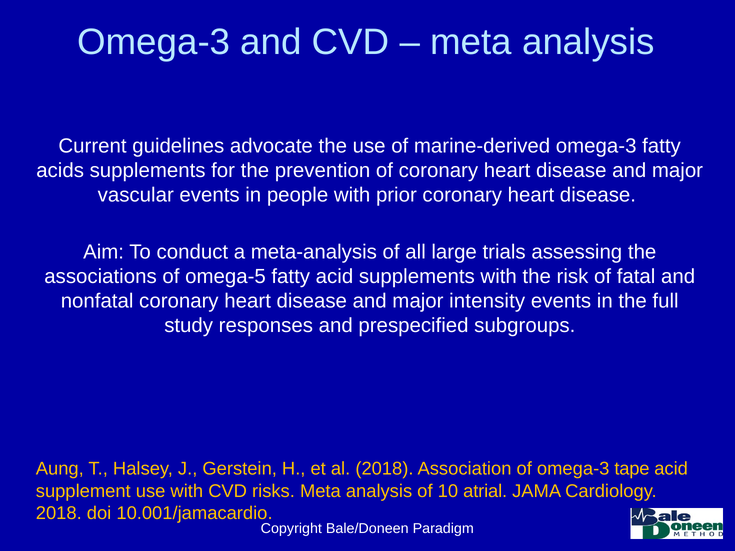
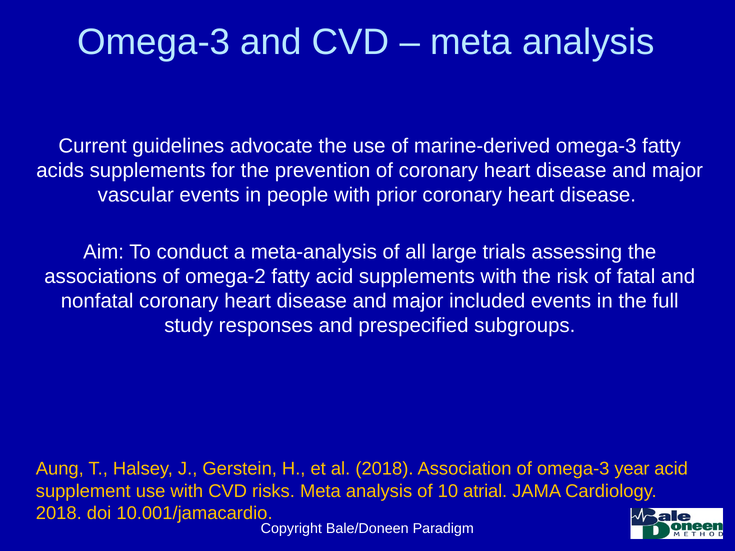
omega-5: omega-5 -> omega-2 (225, 277)
intensity: intensity -> included (487, 301)
tape: tape -> year (632, 469)
